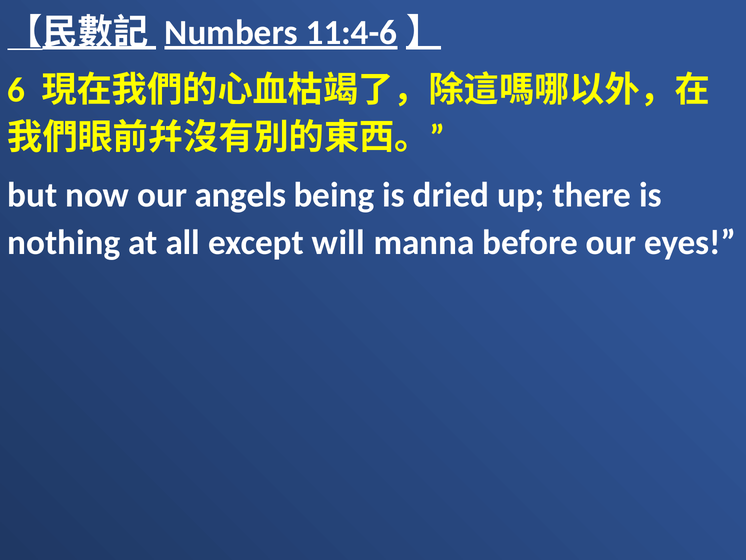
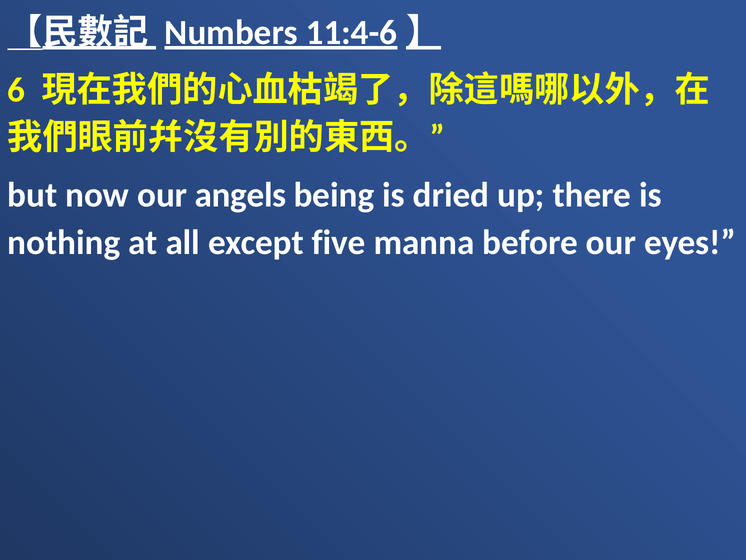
will: will -> five (339, 242)
